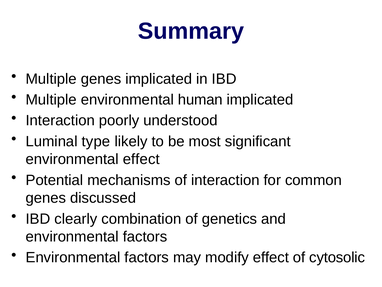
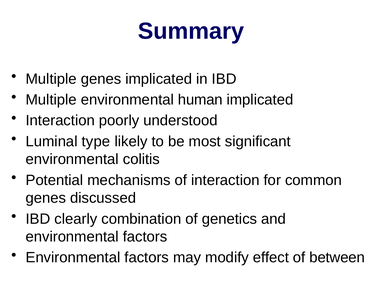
environmental effect: effect -> colitis (141, 159)
cytosolic: cytosolic -> between (337, 257)
